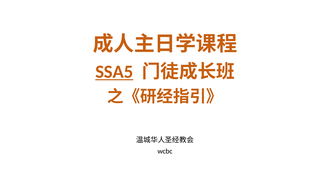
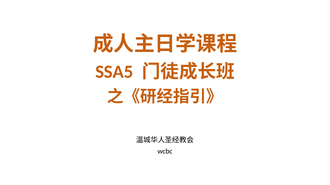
SSA5 underline: present -> none (114, 72)
